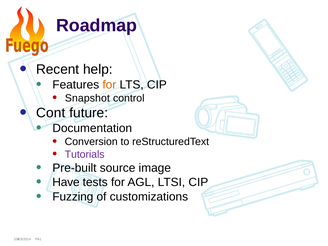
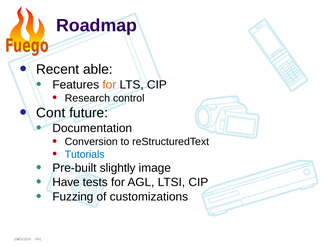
help: help -> able (98, 69)
Snapshot: Snapshot -> Research (87, 98)
Tutorials colour: purple -> blue (85, 154)
source: source -> slightly (118, 168)
